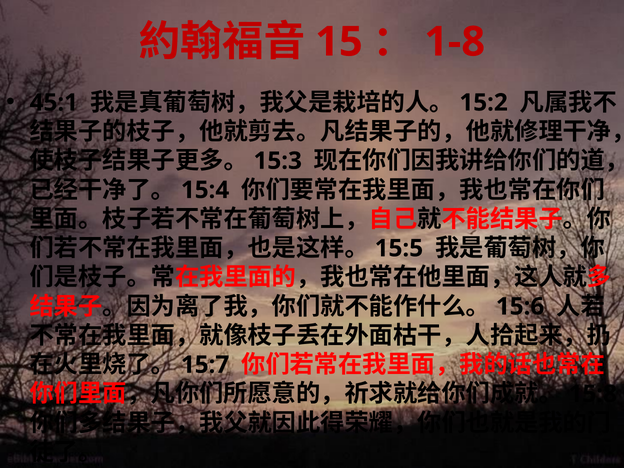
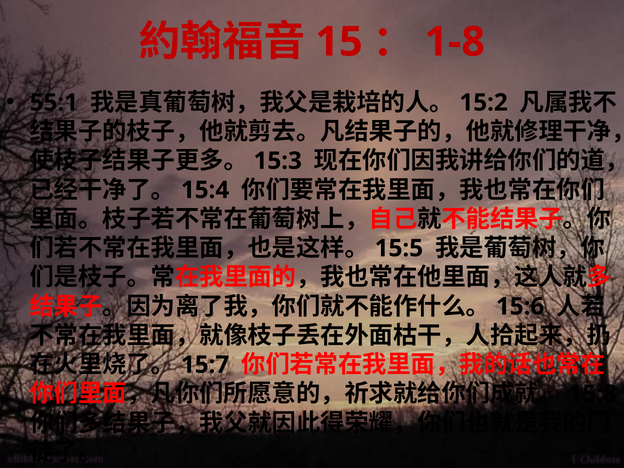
45:1: 45:1 -> 55:1 (54, 103)
